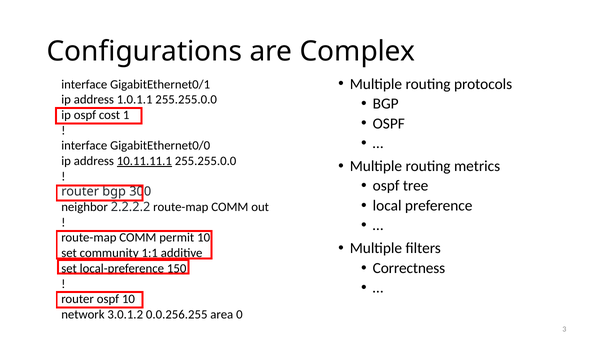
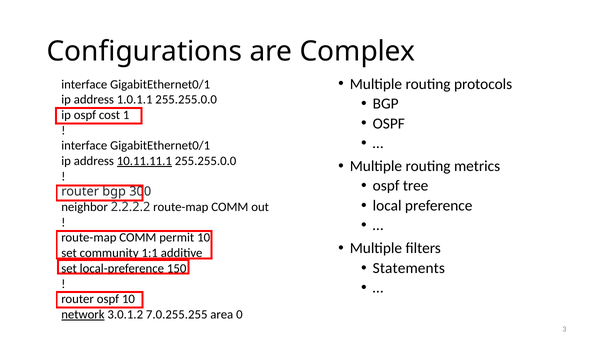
GigabitEthernet0/0: GigabitEthernet0/0 -> GigabitEthernet0/1 (160, 146)
Correctness: Correctness -> Statements (409, 268)
network underline: none -> present (83, 314)
0.0.256.255: 0.0.256.255 -> 7.0.255.255 (177, 314)
